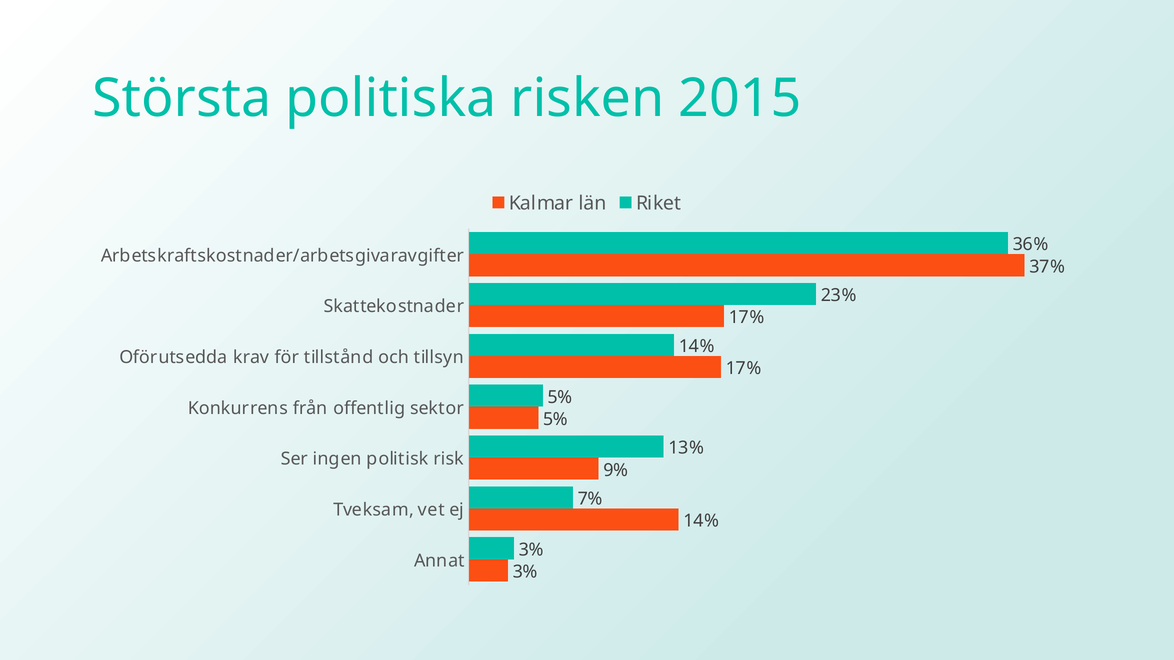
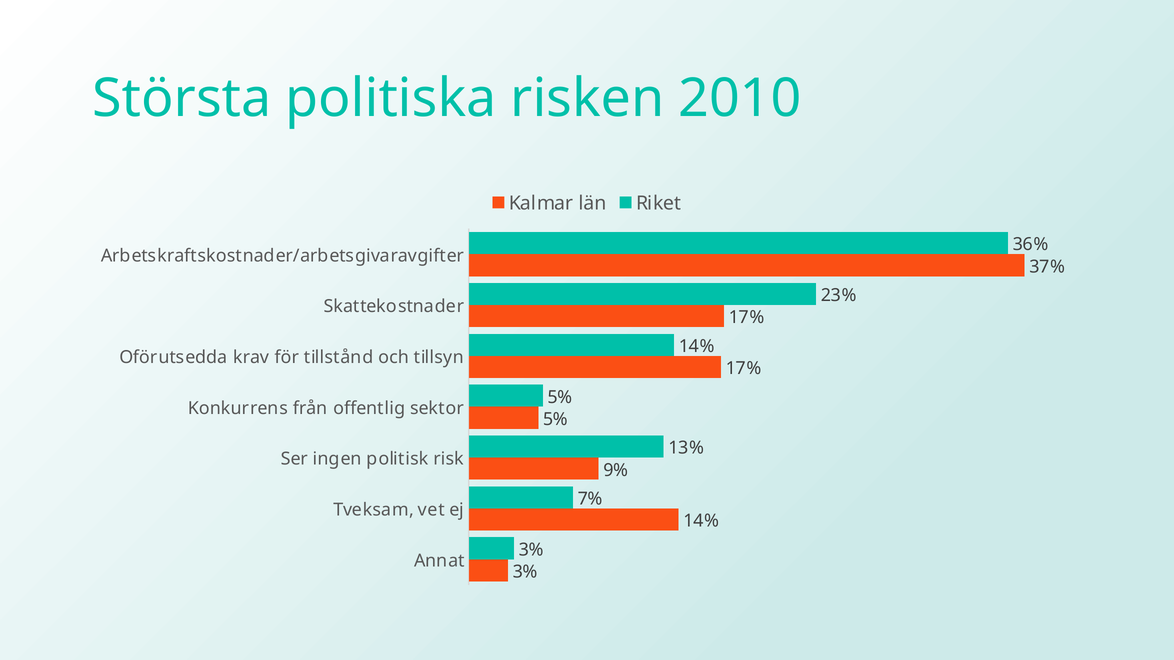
2015: 2015 -> 2010 (740, 99)
